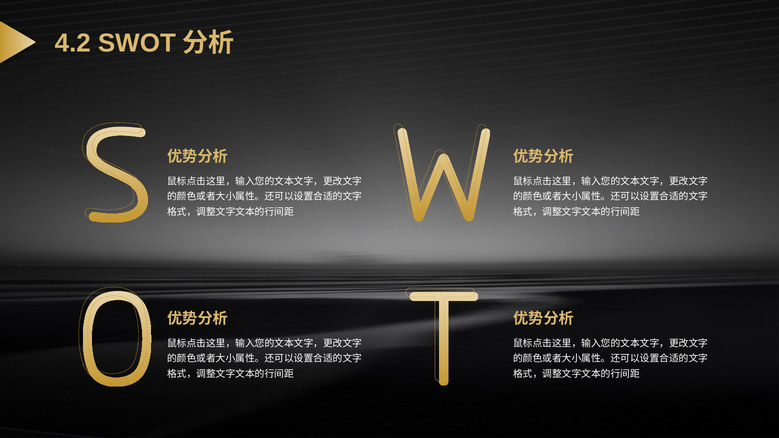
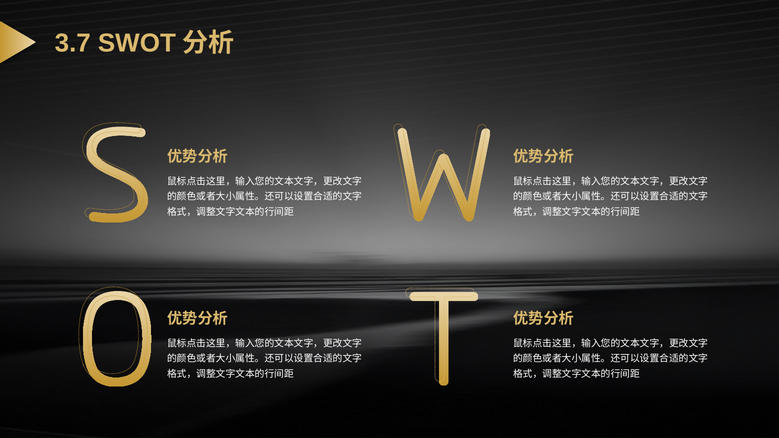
4.2: 4.2 -> 3.7 (73, 43)
